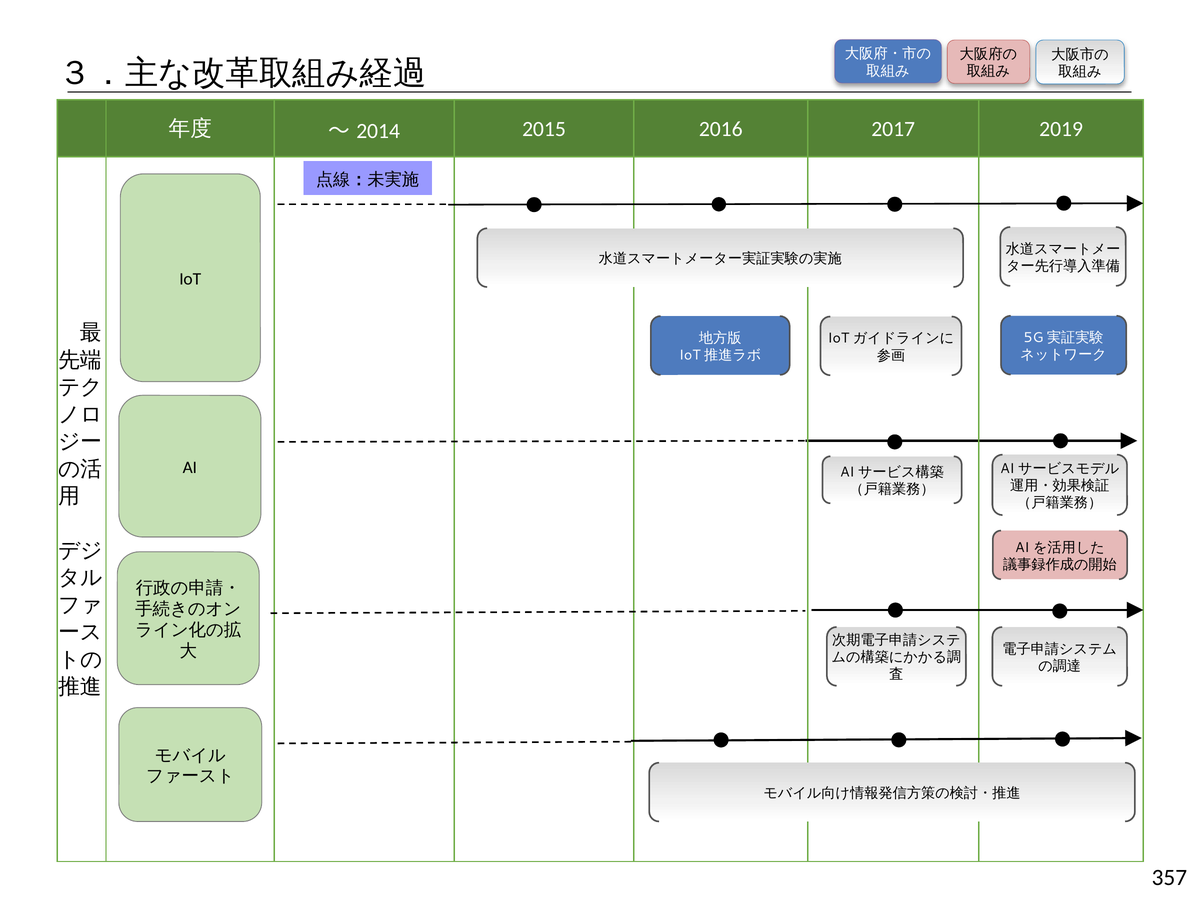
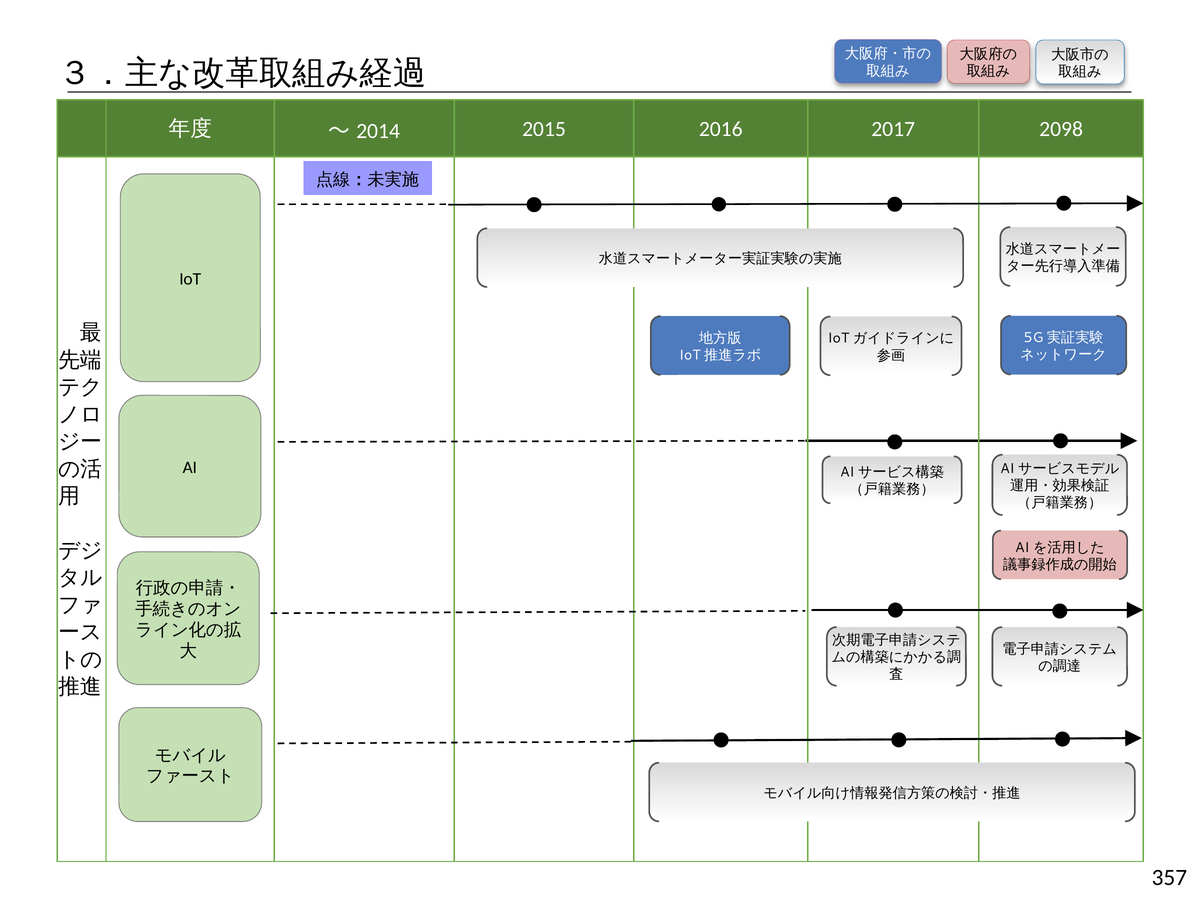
2019: 2019 -> 2098 (1061, 129)
